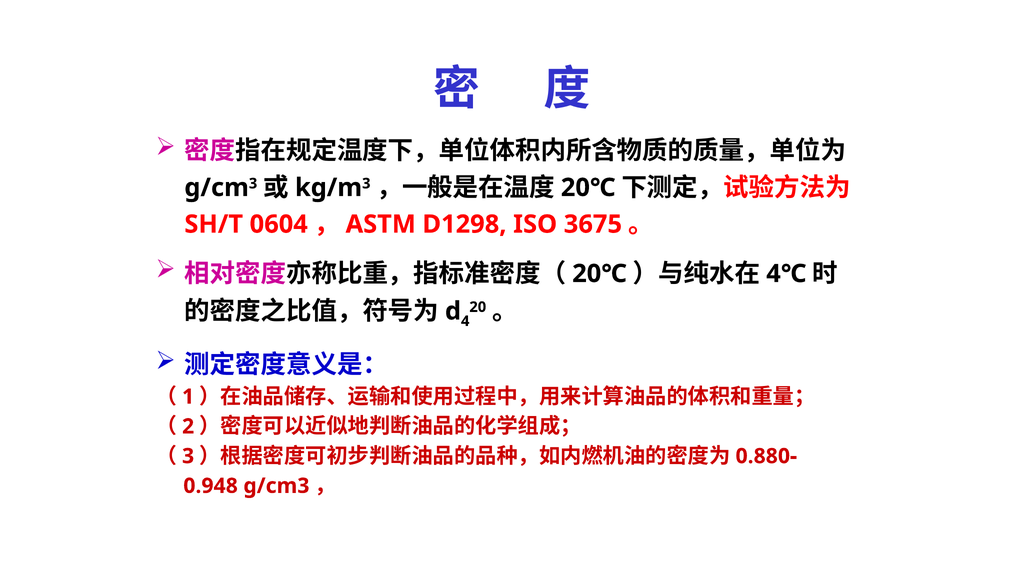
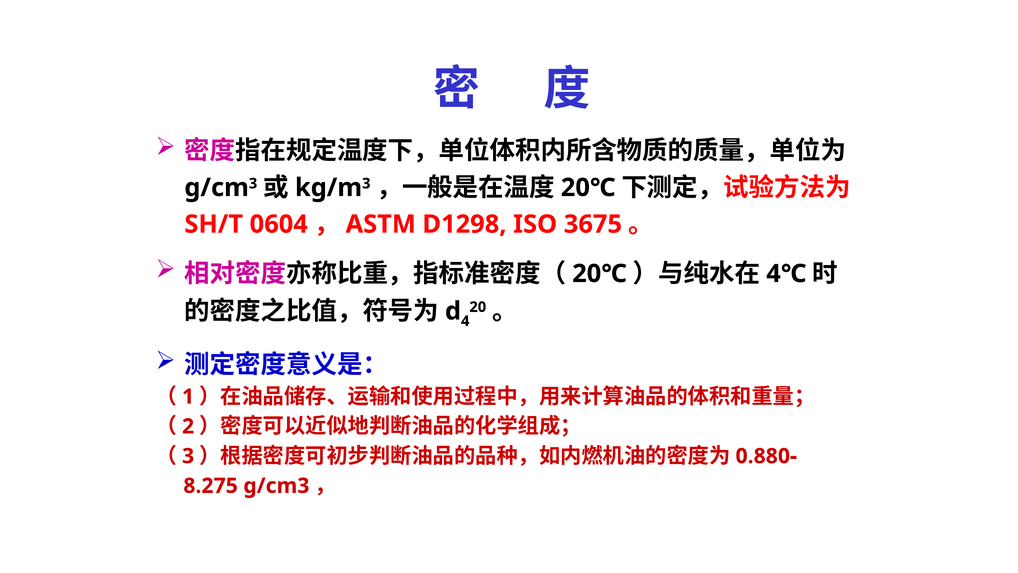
0.948: 0.948 -> 8.275 (211, 486)
